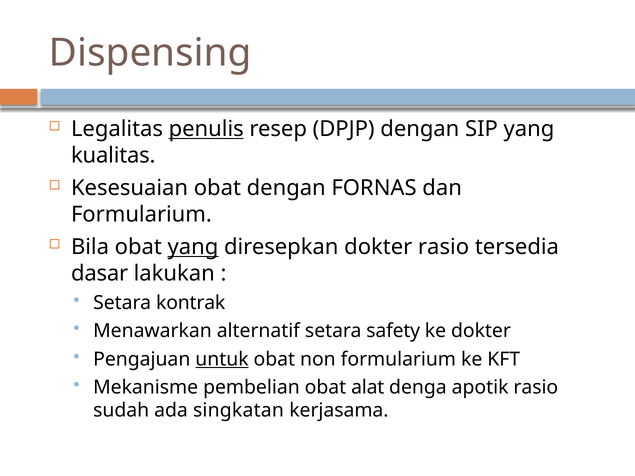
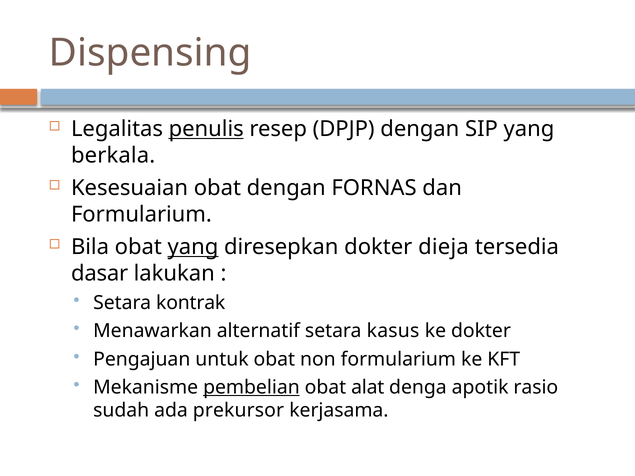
kualitas: kualitas -> berkala (113, 155)
dokter rasio: rasio -> dieja (443, 247)
safety: safety -> kasus (393, 331)
untuk underline: present -> none (222, 359)
pembelian underline: none -> present (251, 388)
singkatan: singkatan -> prekursor (238, 411)
